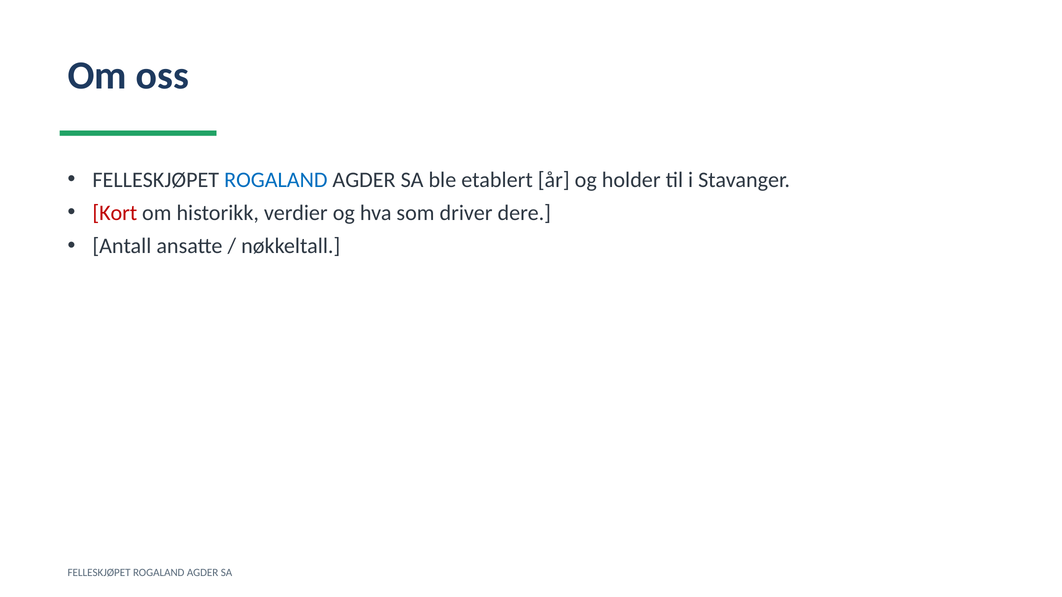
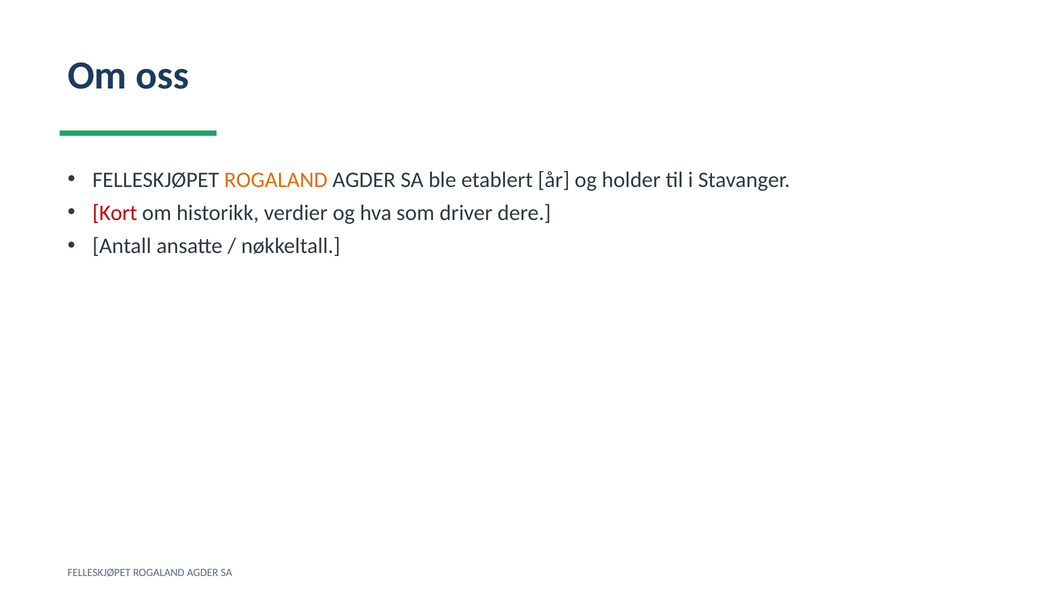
ROGALAND colour: blue -> orange (276, 180)
